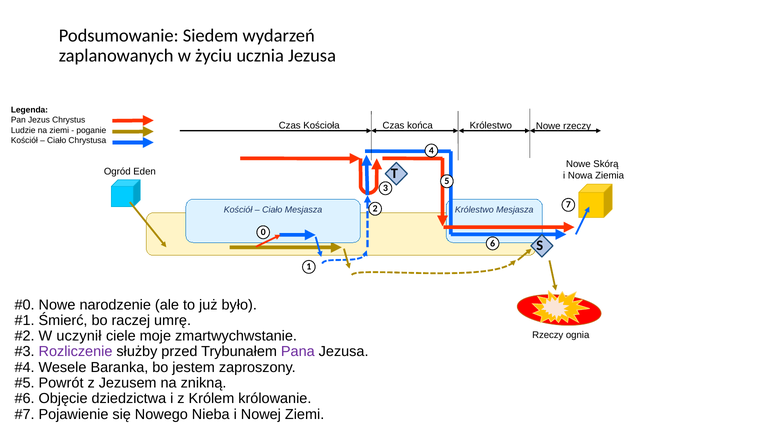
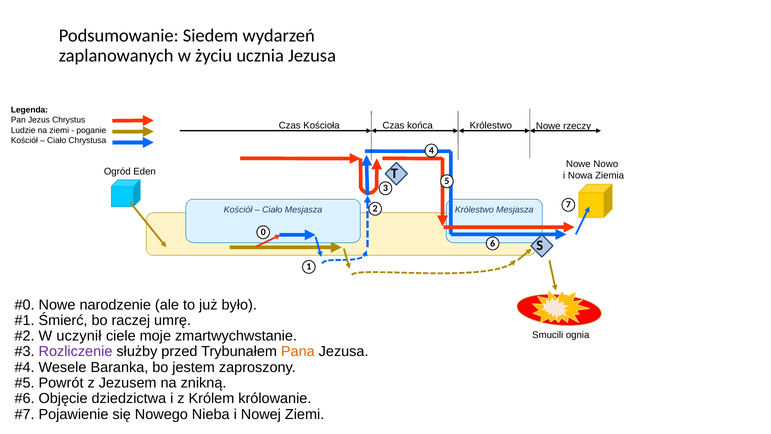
Skórą: Skórą -> Nowo (606, 164)
Rzeczy: Rzeczy -> Smucili (548, 335)
Pana colour: purple -> orange (298, 351)
